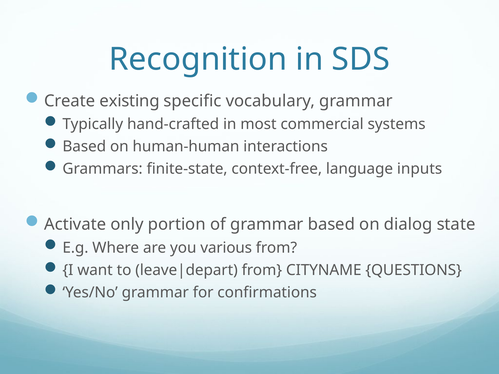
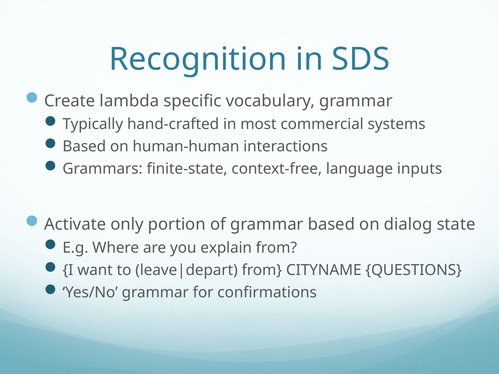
existing: existing -> lambda (129, 101)
various: various -> explain (226, 248)
